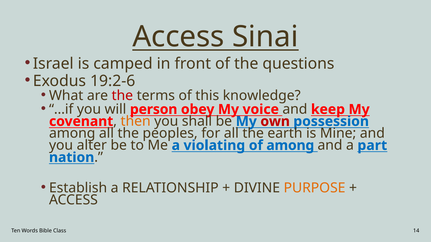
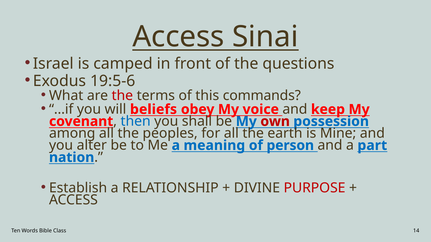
19:2-6: 19:2-6 -> 19:5-6 (113, 81)
knowledge: knowledge -> commands (262, 96)
person: person -> beliefs (154, 110)
then colour: orange -> blue (136, 122)
violating: violating -> meaning (214, 146)
of among: among -> person (290, 146)
PURPOSE colour: orange -> red (315, 188)
